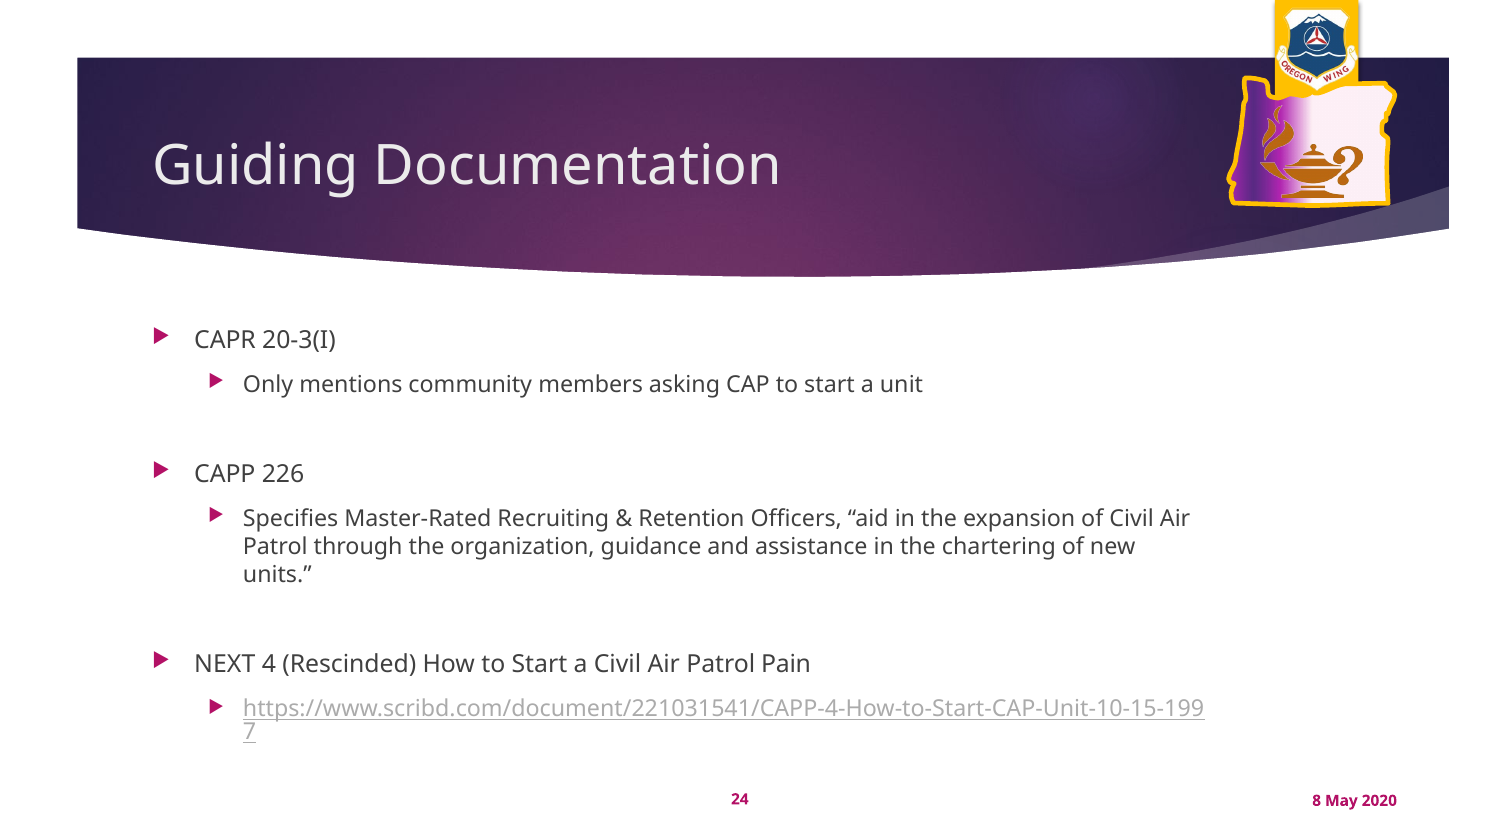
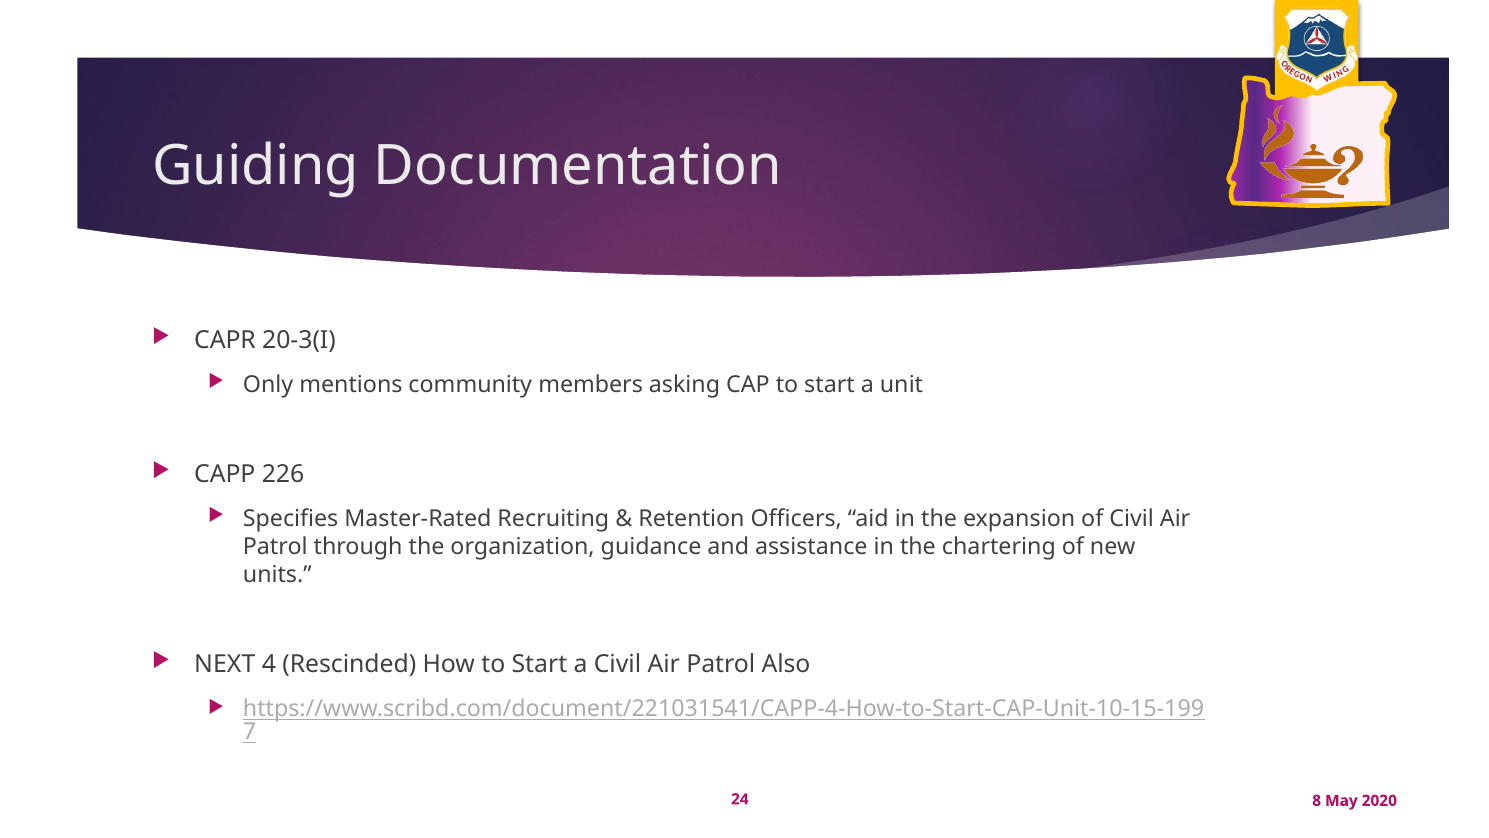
Pain: Pain -> Also (786, 664)
